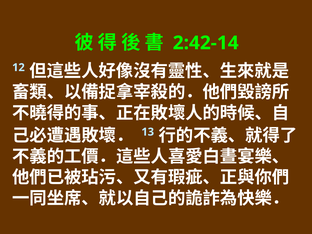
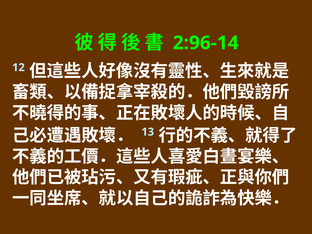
2:42-14: 2:42-14 -> 2:96-14 (206, 43)
